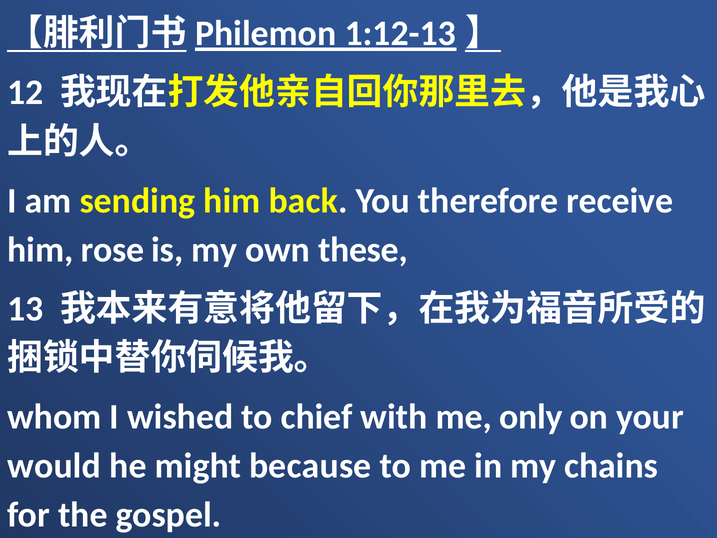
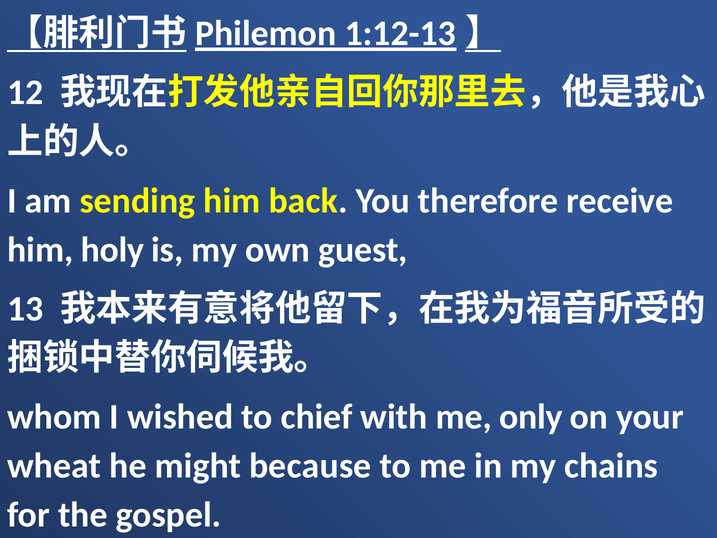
rose: rose -> holy (112, 250)
these: these -> guest (363, 250)
would: would -> wheat (54, 466)
